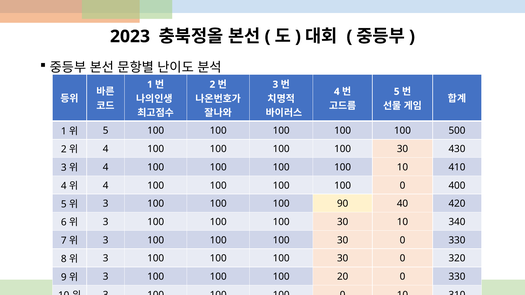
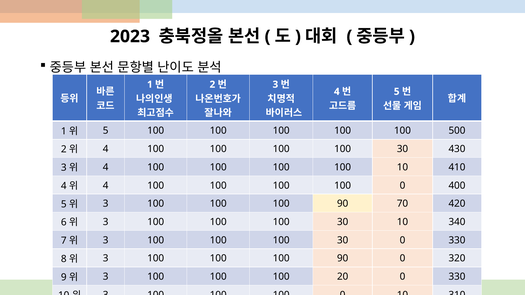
40: 40 -> 70 (403, 204)
30: 30 -> 90 (343, 259)
